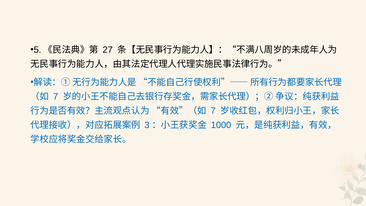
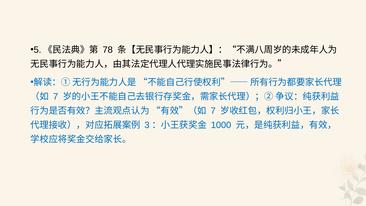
27: 27 -> 78 (108, 50)
